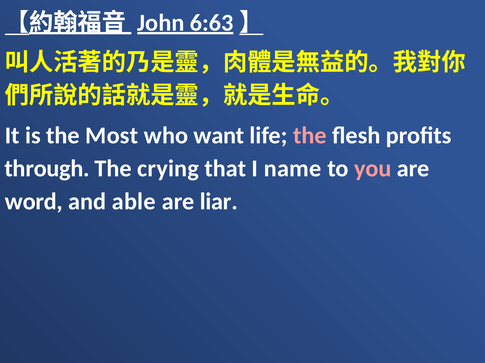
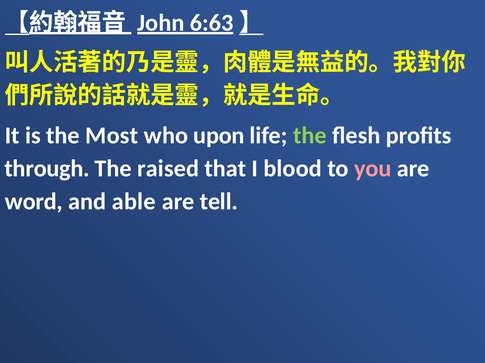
want: want -> upon (219, 136)
the colour: pink -> light green (310, 136)
crying: crying -> raised (168, 169)
name: name -> blood (293, 169)
liar: liar -> tell (219, 202)
